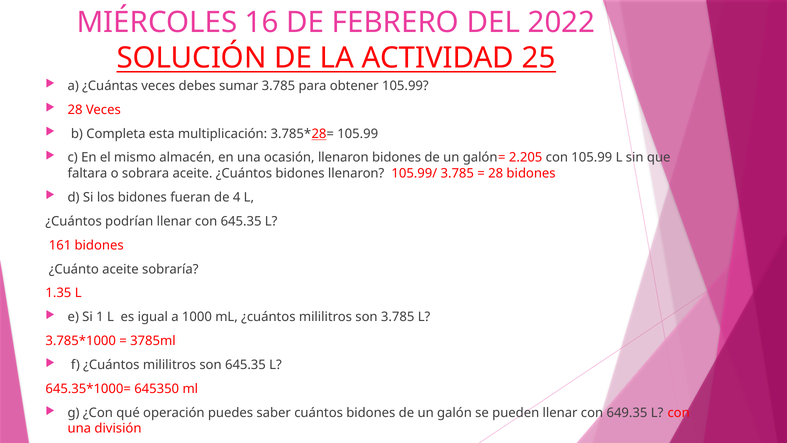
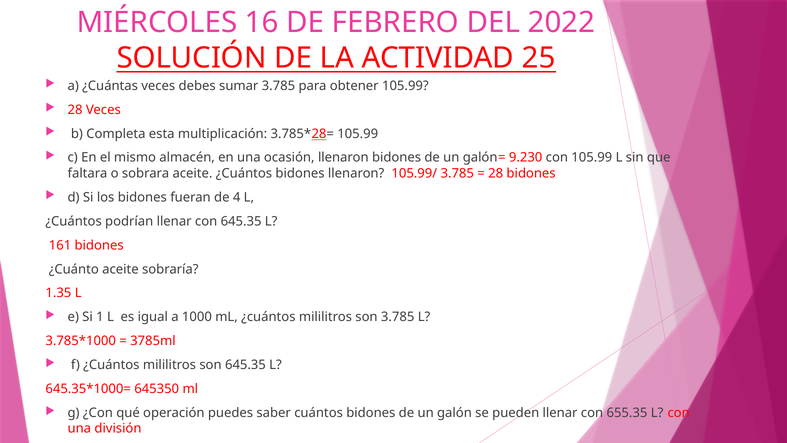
2.205: 2.205 -> 9.230 (526, 158)
649.35: 649.35 -> 655.35 (627, 413)
